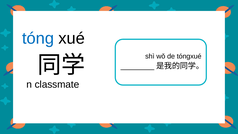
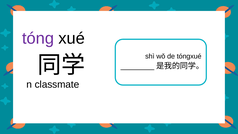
tóng colour: blue -> purple (38, 38)
